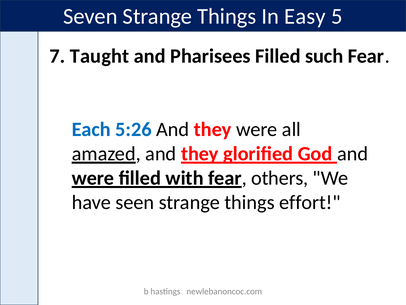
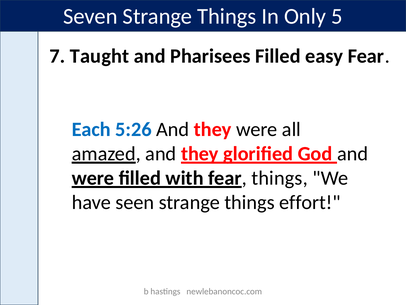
Easy: Easy -> Only (305, 16)
such: such -> easy (324, 56)
fear others: others -> things (280, 178)
